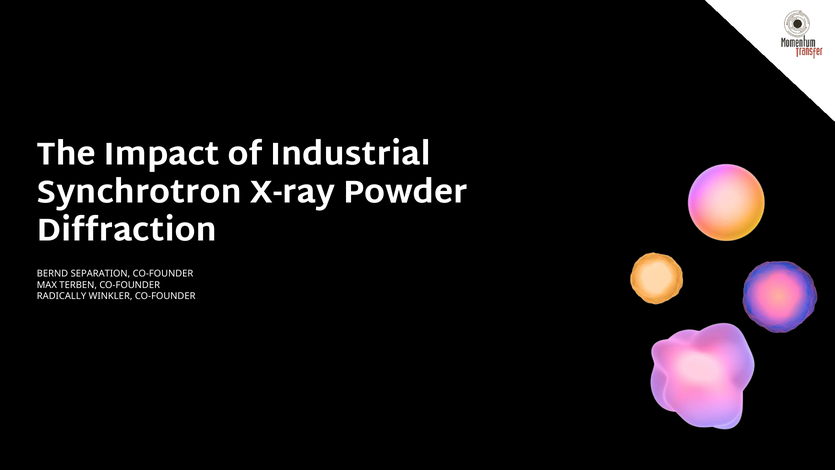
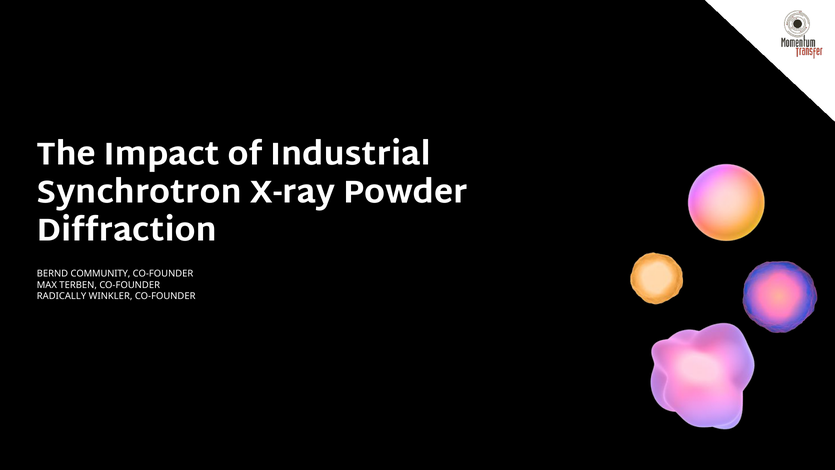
SEPARATION: SEPARATION -> COMMUNITY (100, 273)
